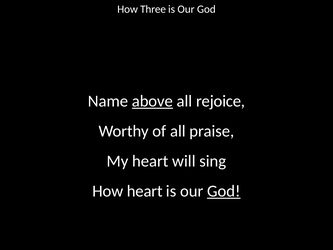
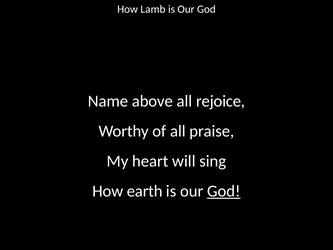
Three: Three -> Lamb (153, 9)
above underline: present -> none (152, 101)
How heart: heart -> earth (145, 191)
